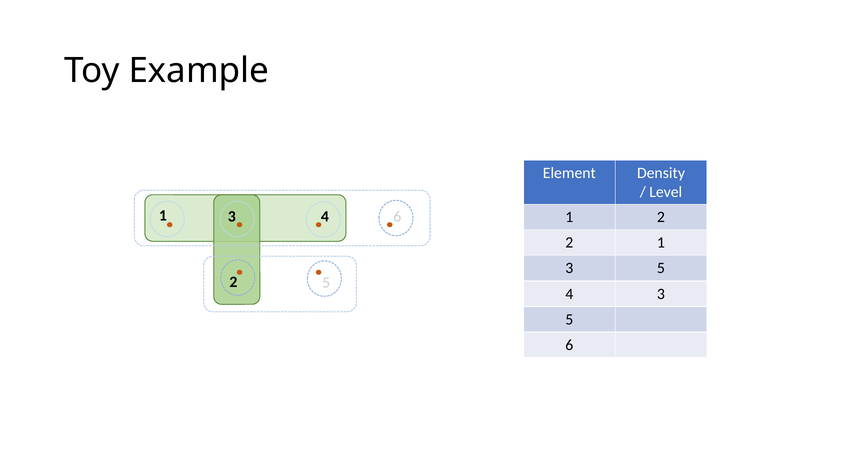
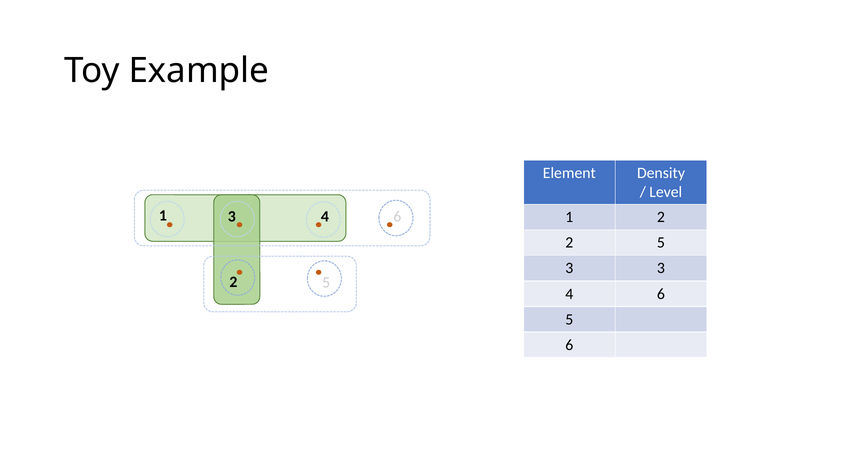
2 1: 1 -> 5 (661, 243)
5: 5 -> 3 (661, 268)
4 3: 3 -> 6 (661, 294)
